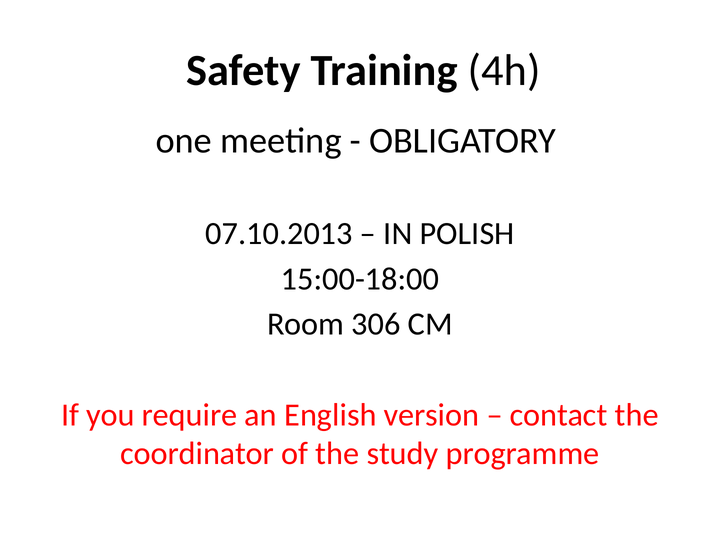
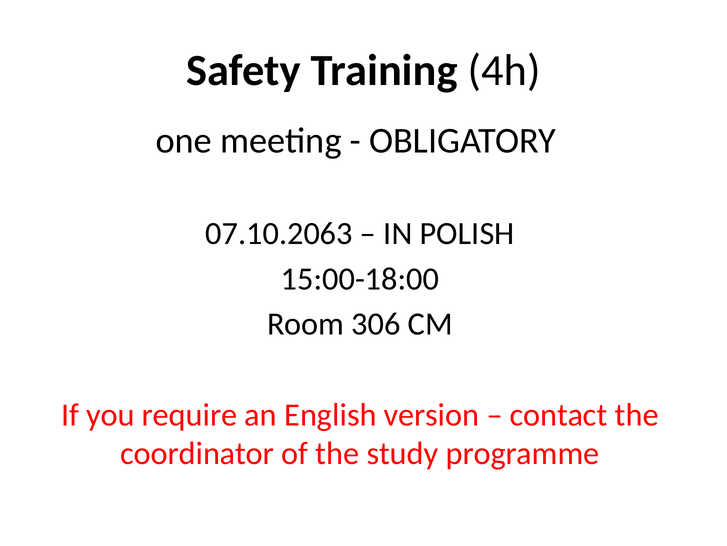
07.10.2013: 07.10.2013 -> 07.10.2063 (279, 233)
